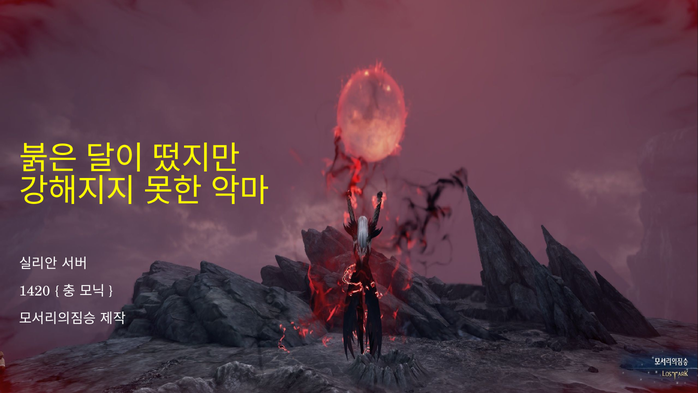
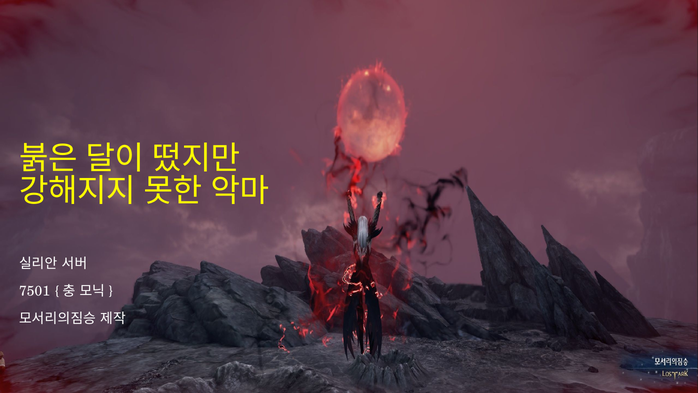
1420: 1420 -> 7501 (35, 291)
